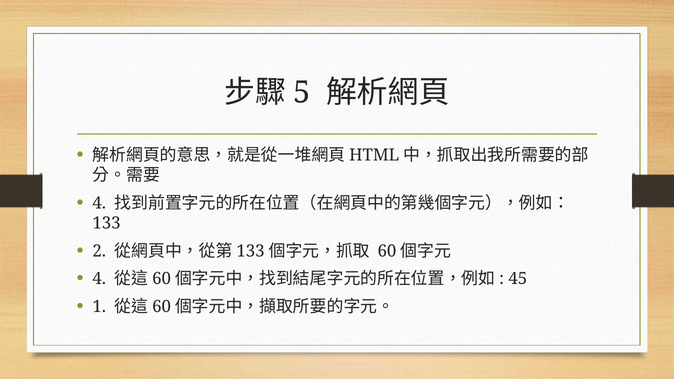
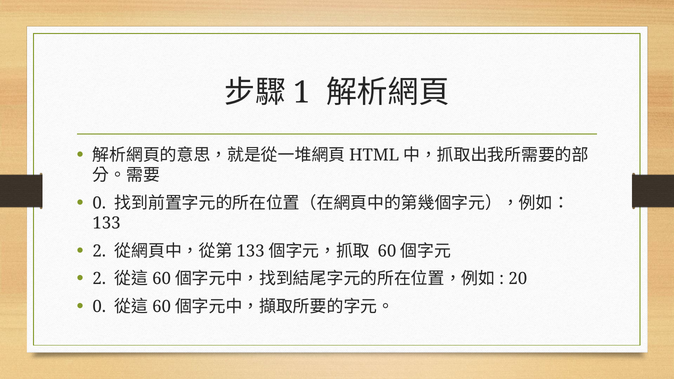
5: 5 -> 1 (302, 92)
4: 4 -> 0 (99, 203)
4: 4 -> 2 (99, 279)
45: 45 -> 20 (518, 279)
1: 1 -> 0 (99, 307)
